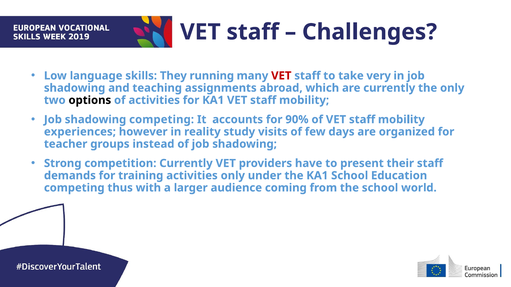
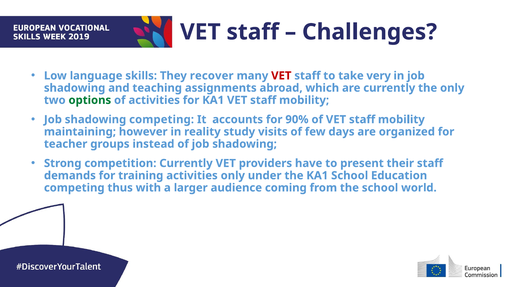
running: running -> recover (212, 76)
options colour: black -> green (90, 100)
experiences: experiences -> maintaining (80, 132)
